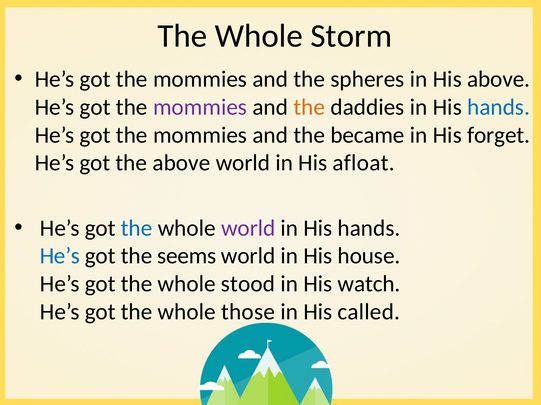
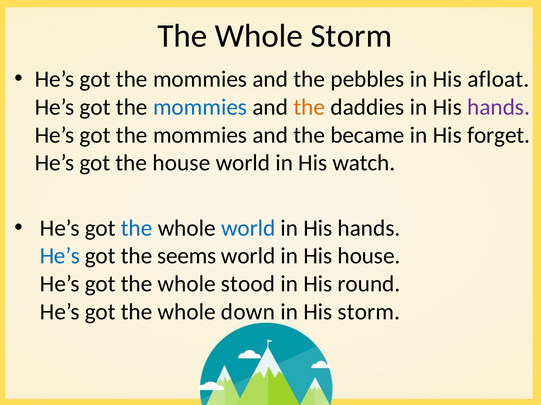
spheres: spheres -> pebbles (367, 79)
His above: above -> afloat (498, 79)
mommies colour: purple -> blue (200, 107)
hands colour: blue -> purple (499, 107)
the above: above -> house (181, 163)
afloat: afloat -> watch (364, 163)
world colour: purple -> blue (248, 228)
watch: watch -> round (369, 284)
those: those -> down (248, 312)
His called: called -> storm (369, 312)
